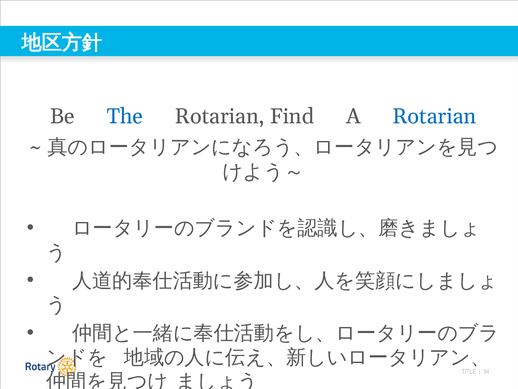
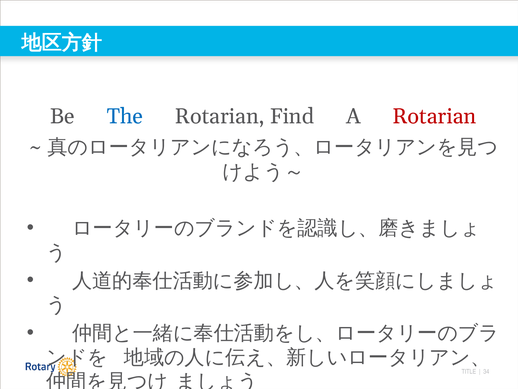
Rotarian colour: blue -> red (434, 116)
